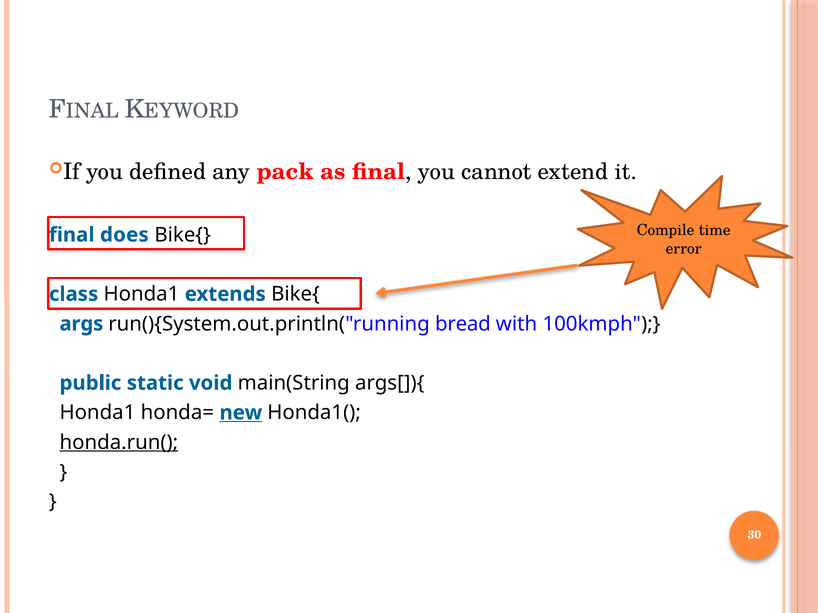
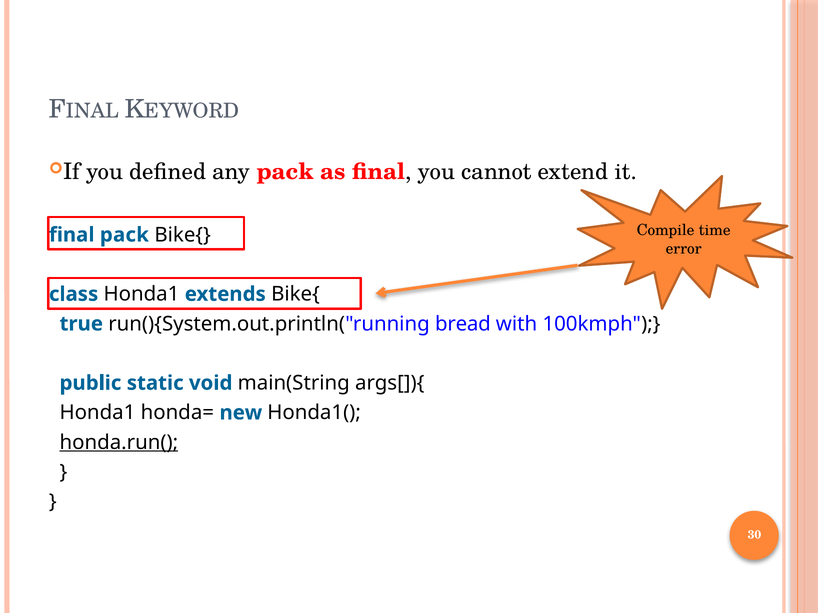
final does: does -> pack (124, 235)
args: args -> true (81, 324)
new underline: present -> none (241, 413)
